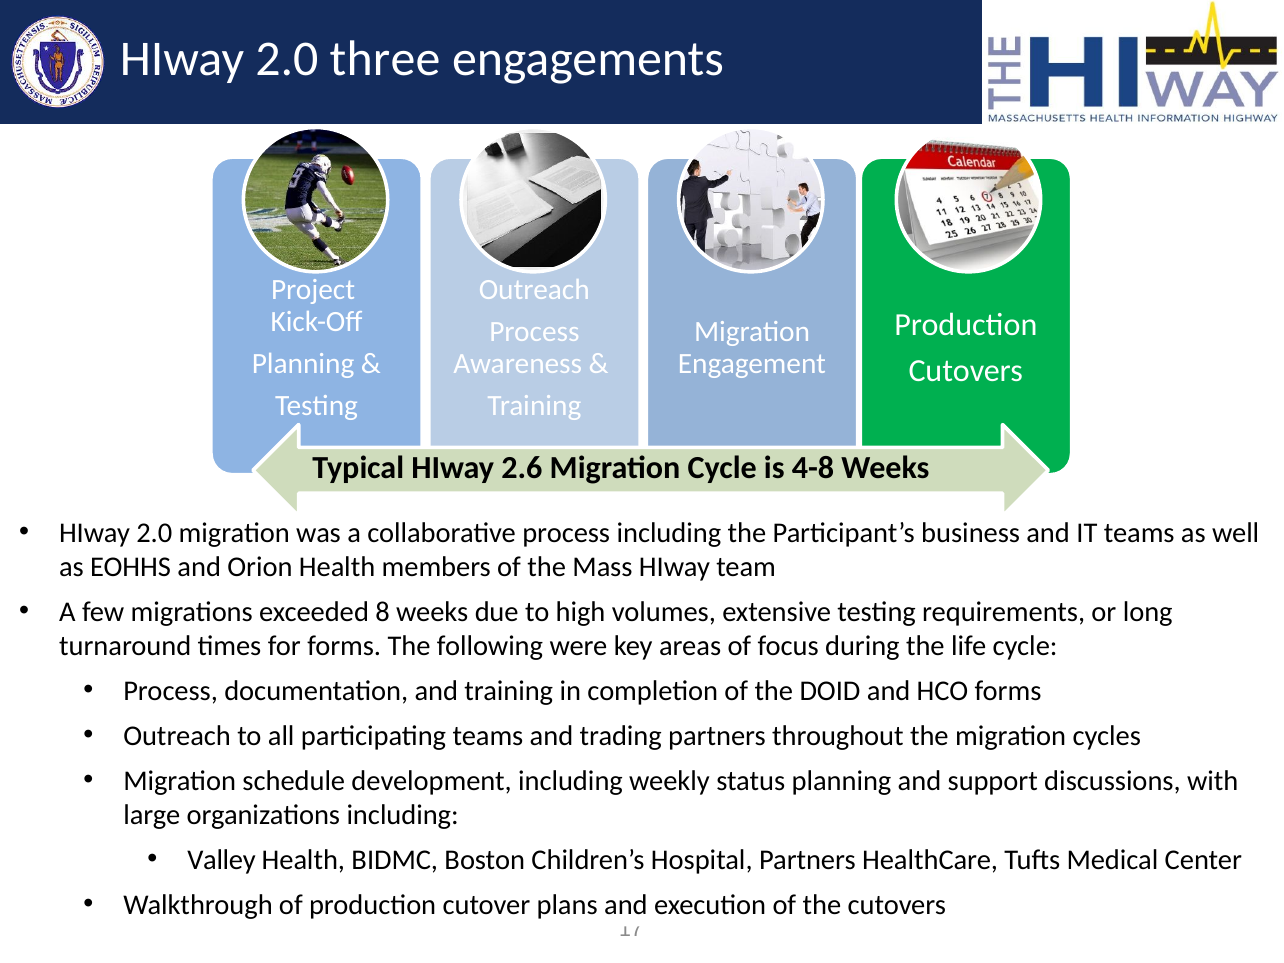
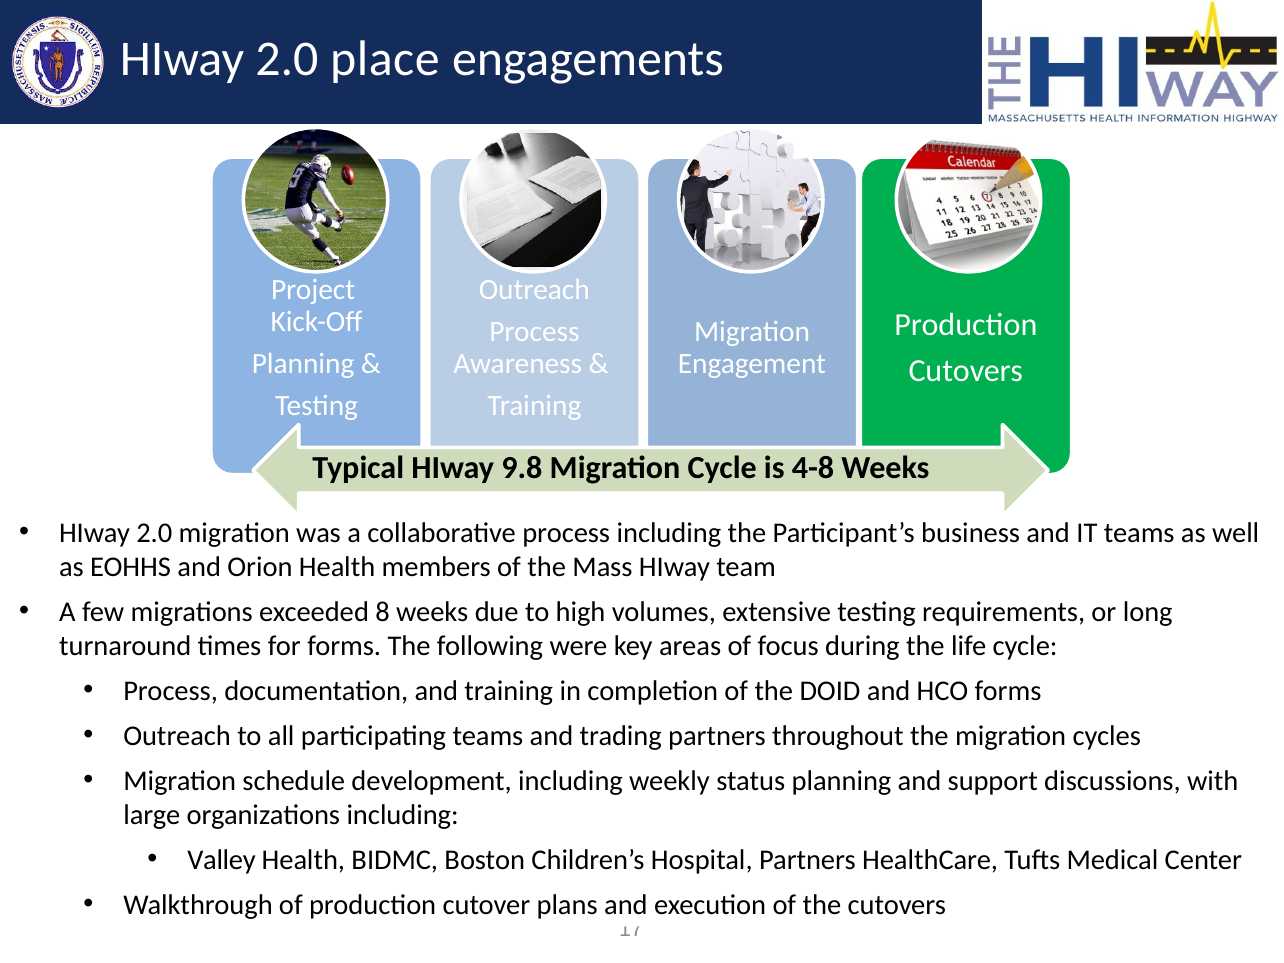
three: three -> place (385, 59)
2.6: 2.6 -> 9.8 (522, 468)
